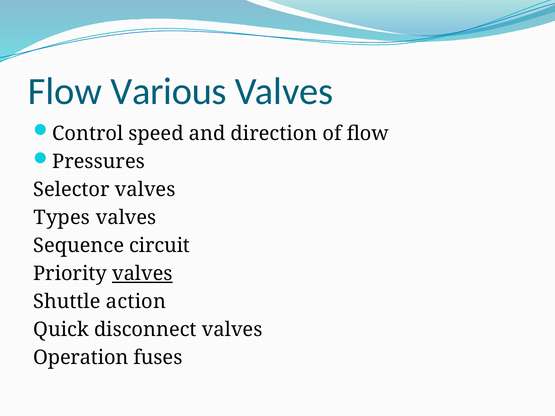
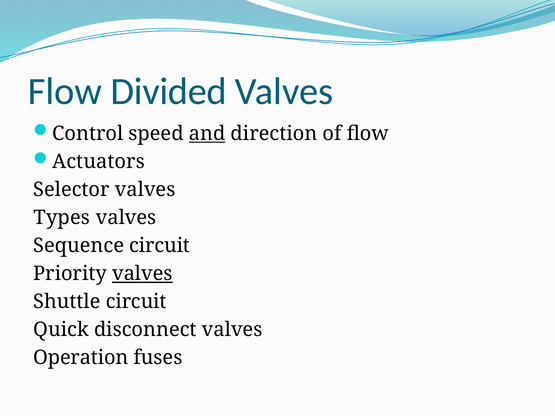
Various: Various -> Divided (169, 92)
and underline: none -> present (207, 134)
Pressures: Pressures -> Actuators (99, 162)
Shuttle action: action -> circuit (136, 302)
